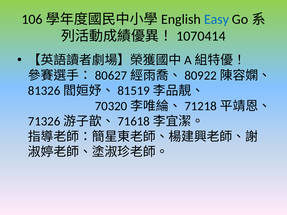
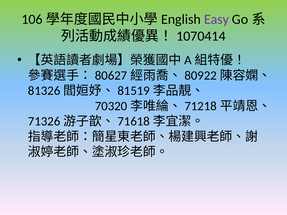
Easy colour: blue -> purple (217, 19)
